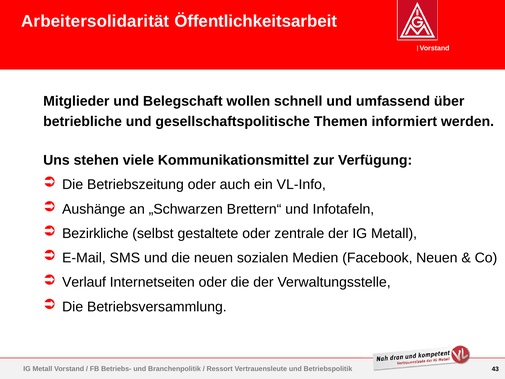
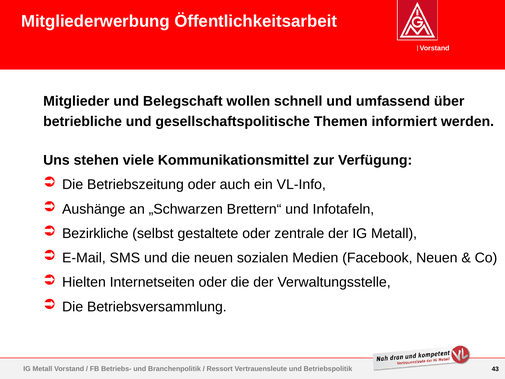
Arbeitersolidarität: Arbeitersolidarität -> Mitgliederwerbung (95, 21)
Verlauf: Verlauf -> Hielten (84, 282)
